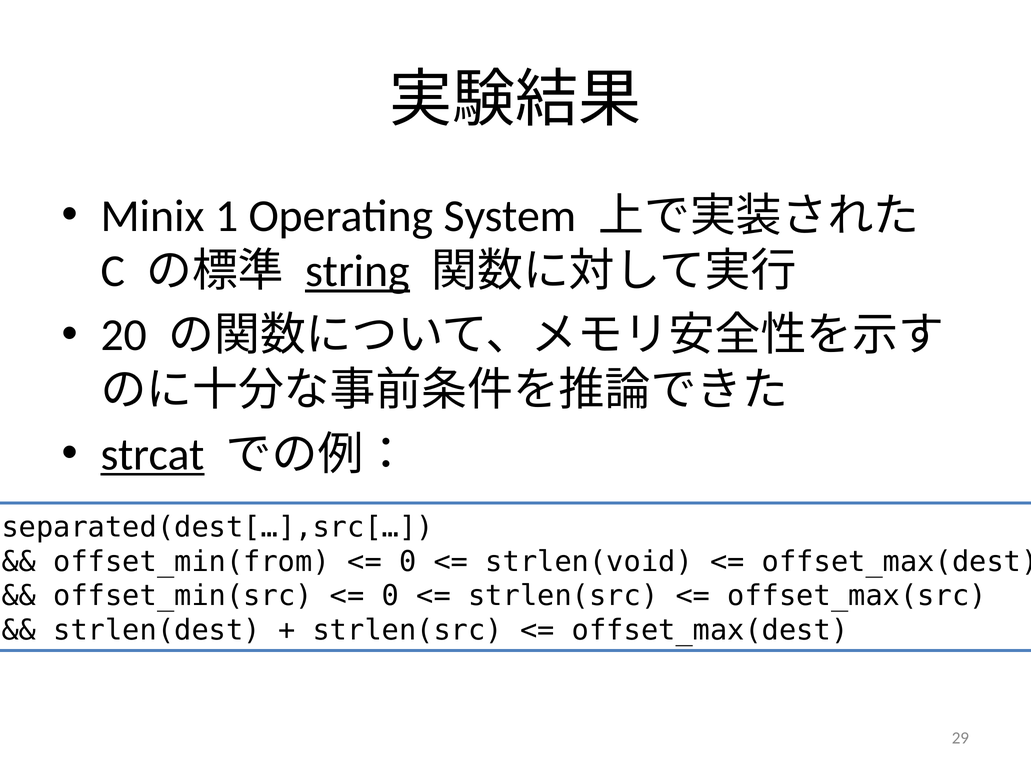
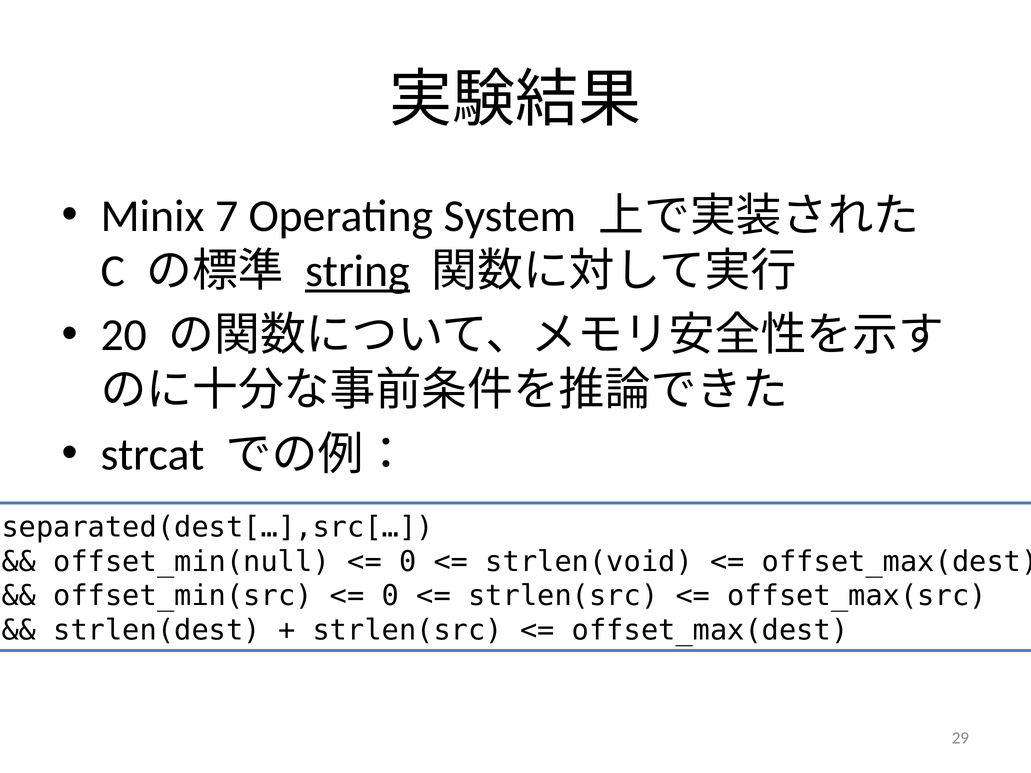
1: 1 -> 7 (227, 216)
strcat underline: present -> none (153, 455)
offset_min(from: offset_min(from -> offset_min(null (192, 562)
